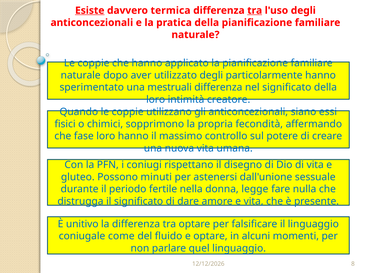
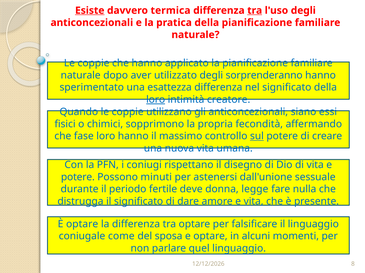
particolarmente: particolarmente -> sorprenderanno (264, 75)
mestruali: mestruali -> esattezza (170, 88)
loro underline: none -> present (156, 100)
sul underline: none -> present (257, 136)
gluteo: gluteo -> potere (78, 177)
nella: nella -> deve (191, 190)
È unitivo: unitivo -> optare (82, 225)
fluido: fluido -> sposa (169, 237)
